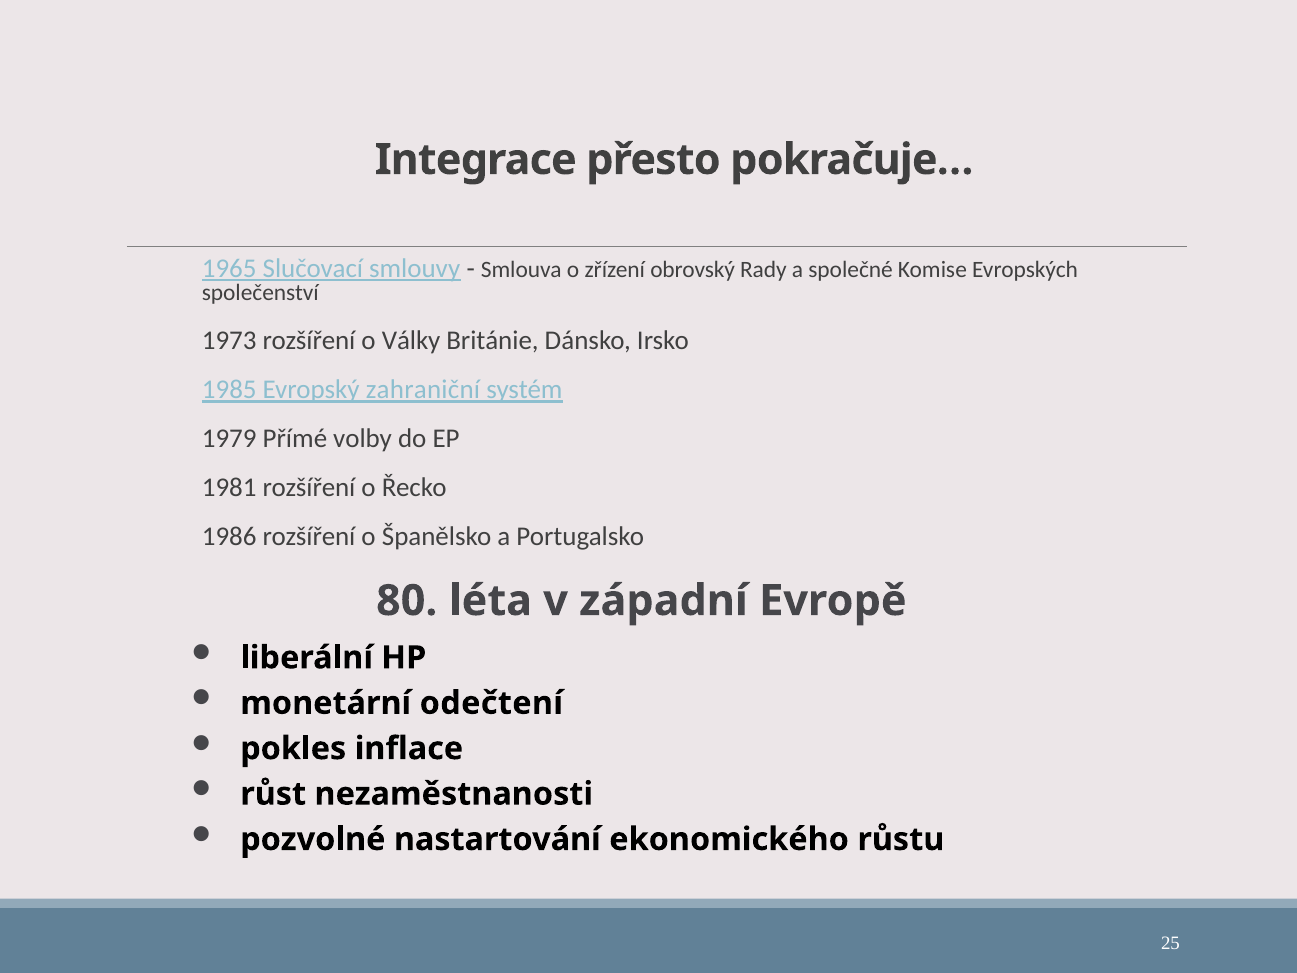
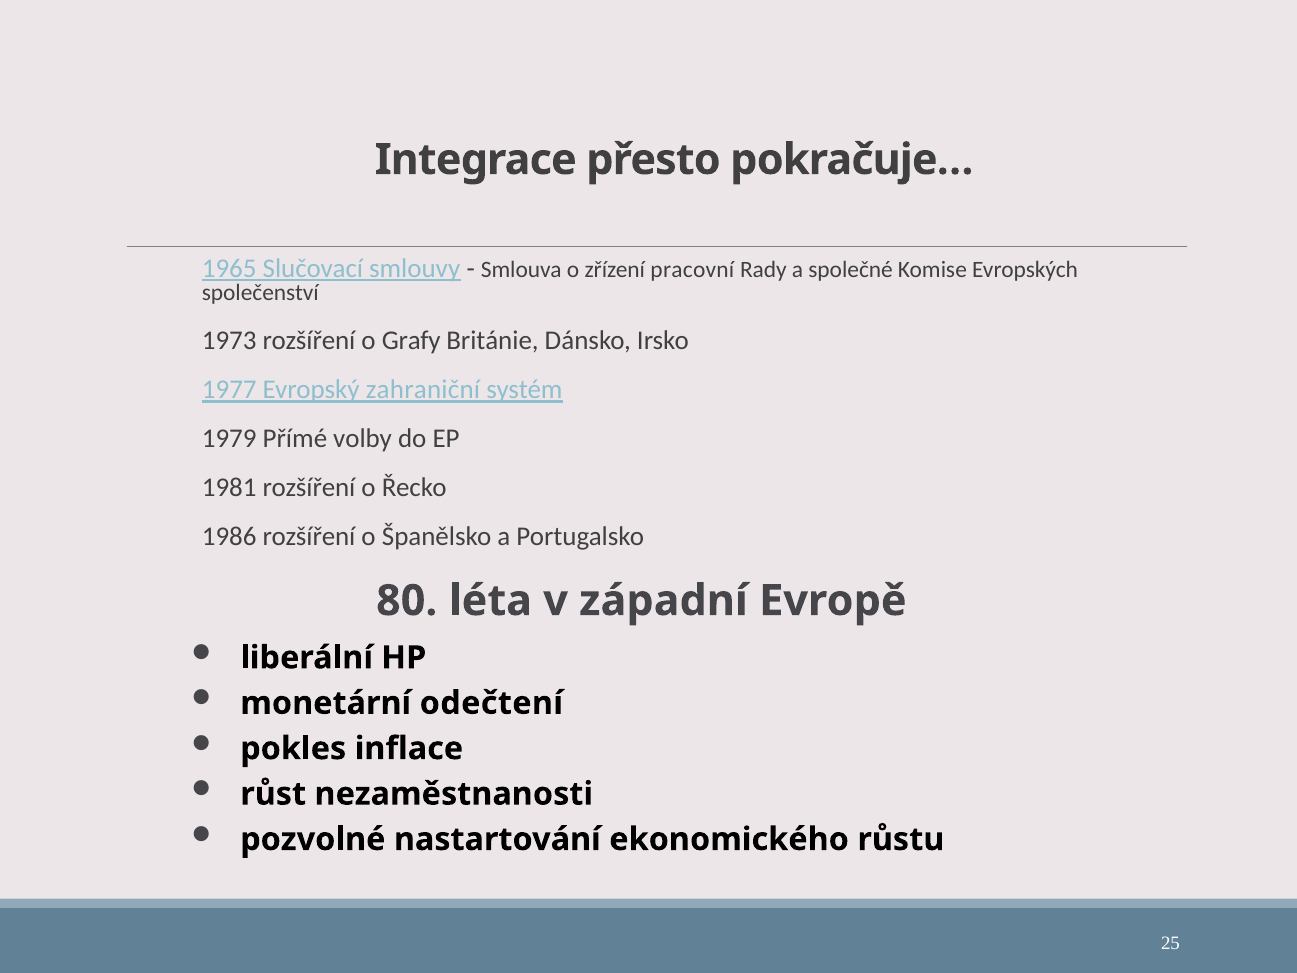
obrovský: obrovský -> pracovní (692, 270)
Války: Války -> Grafy (411, 340)
1985: 1985 -> 1977 (229, 389)
